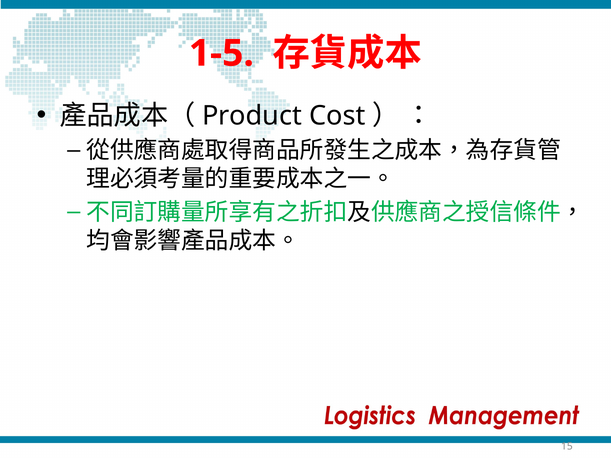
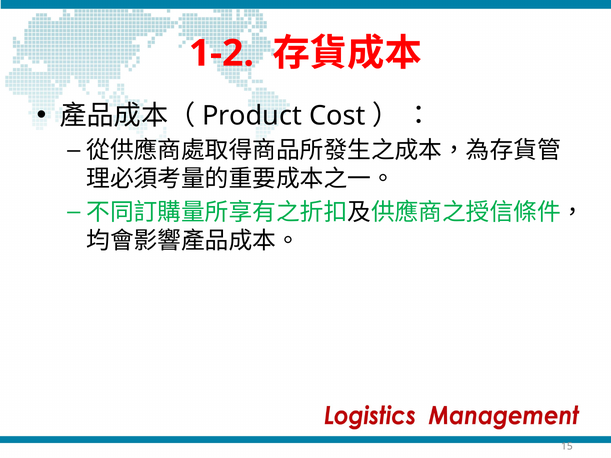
1-5: 1-5 -> 1-2 (221, 53)
